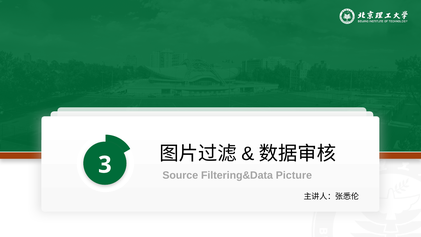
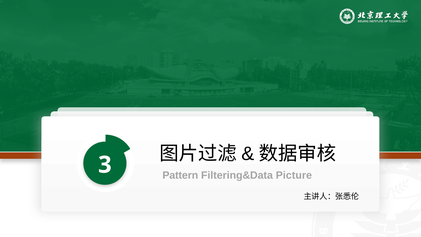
Source: Source -> Pattern (180, 175)
